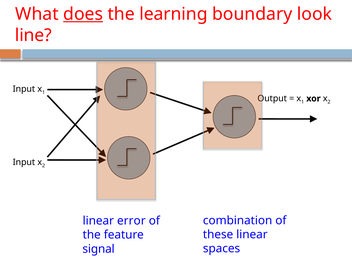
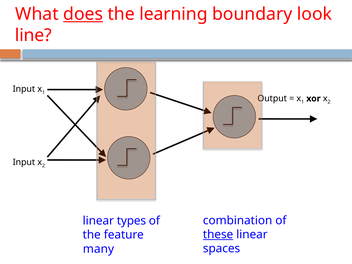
error: error -> types (131, 221)
these underline: none -> present (218, 235)
signal: signal -> many (98, 249)
